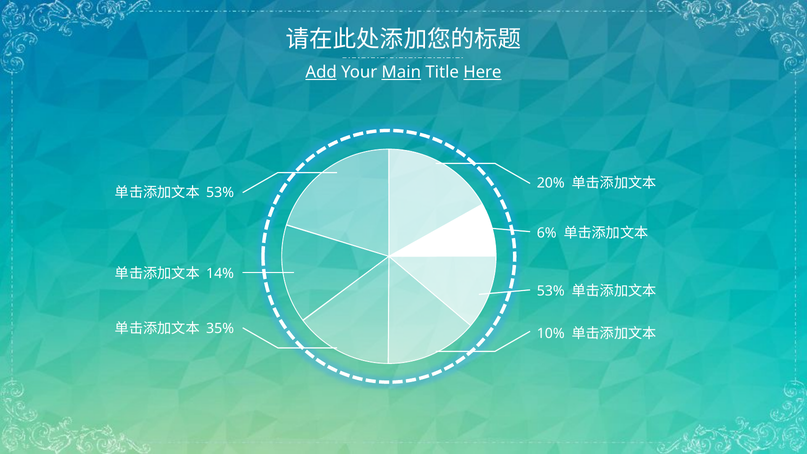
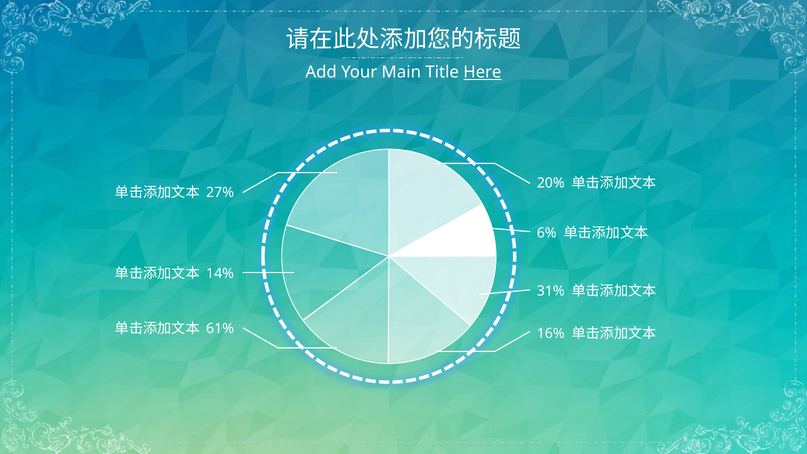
Add underline: present -> none (321, 72)
Main underline: present -> none (401, 72)
53%: 53% -> 27% (220, 193)
53%: 53% -> 31% (551, 291)
35%: 35% -> 61% (220, 329)
10%: 10% -> 16% (551, 333)
